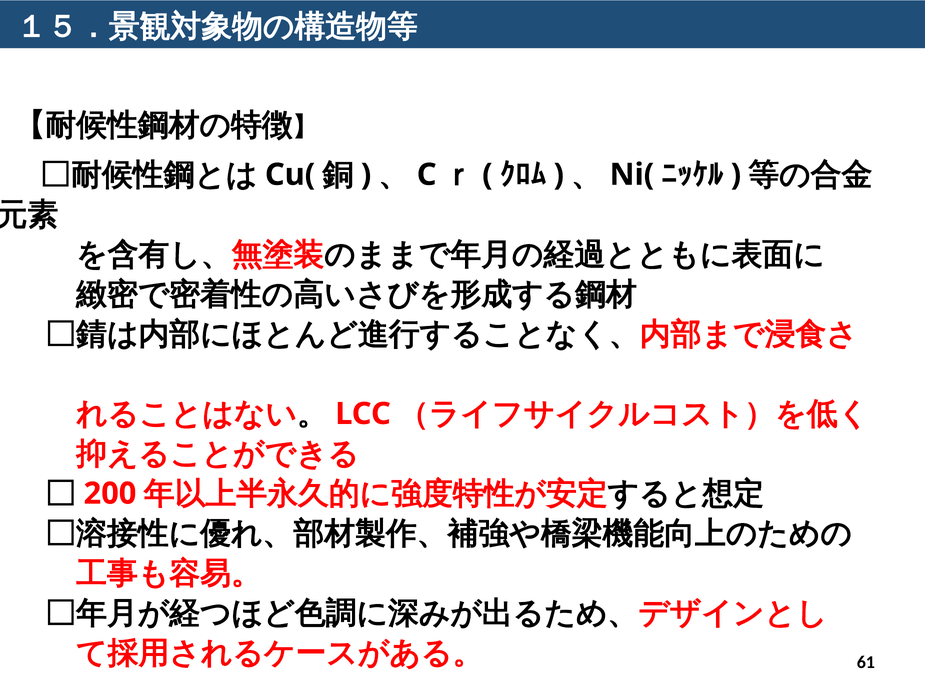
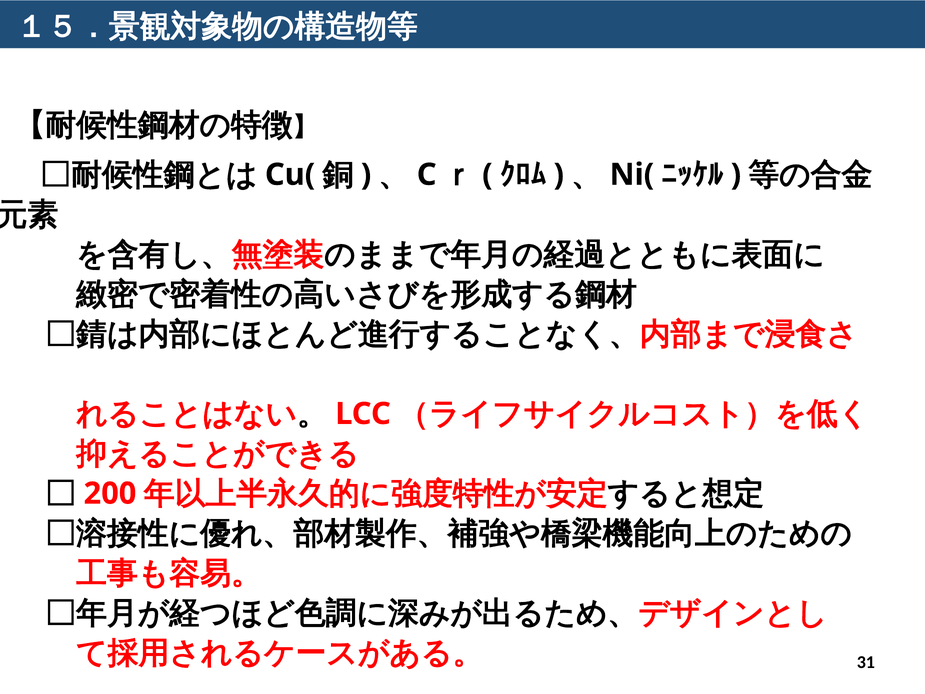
61: 61 -> 31 (866, 662)
